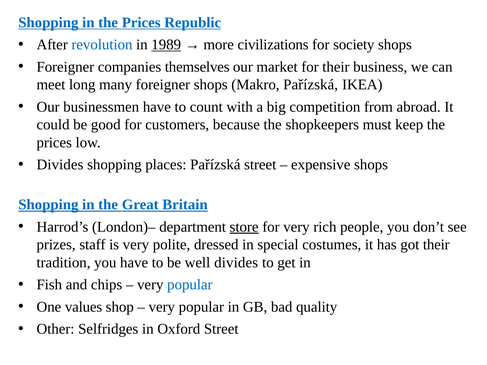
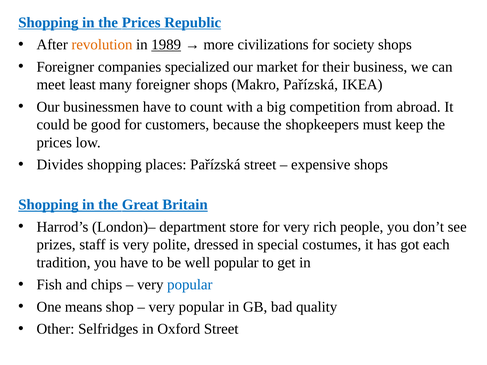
revolution colour: blue -> orange (102, 45)
themselves: themselves -> specialized (197, 67)
long: long -> least (82, 85)
store underline: present -> none (244, 227)
got their: their -> each (436, 245)
well divides: divides -> popular (236, 263)
values: values -> means (84, 307)
